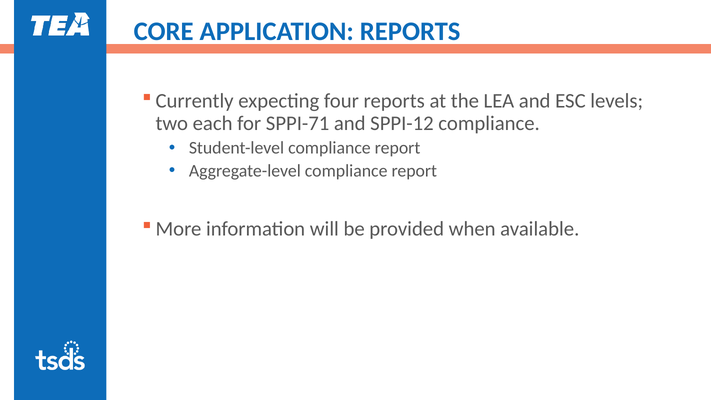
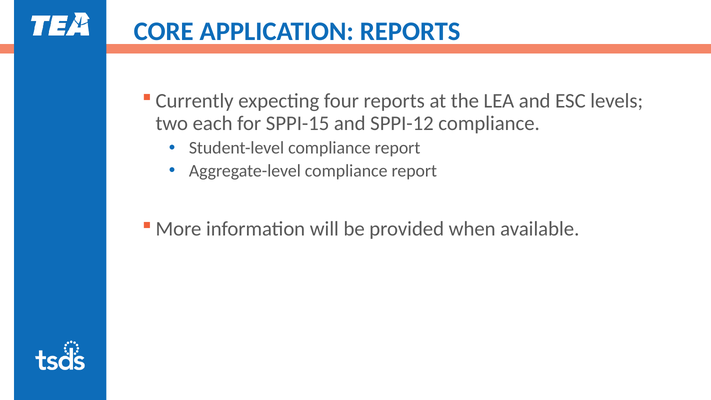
SPPI-71: SPPI-71 -> SPPI-15 (298, 123)
